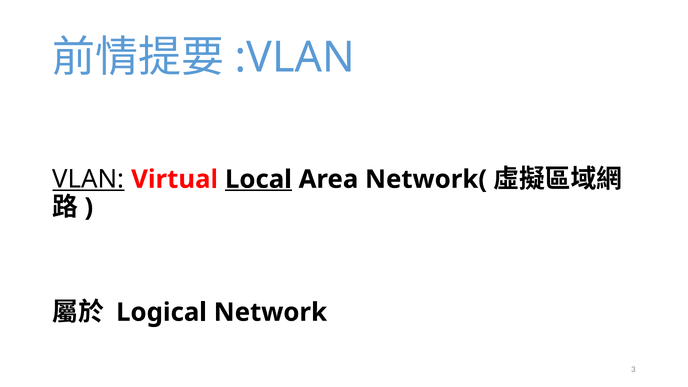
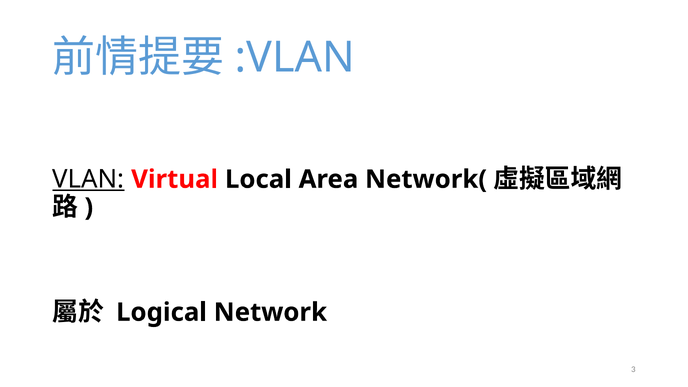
Local underline: present -> none (258, 179)
